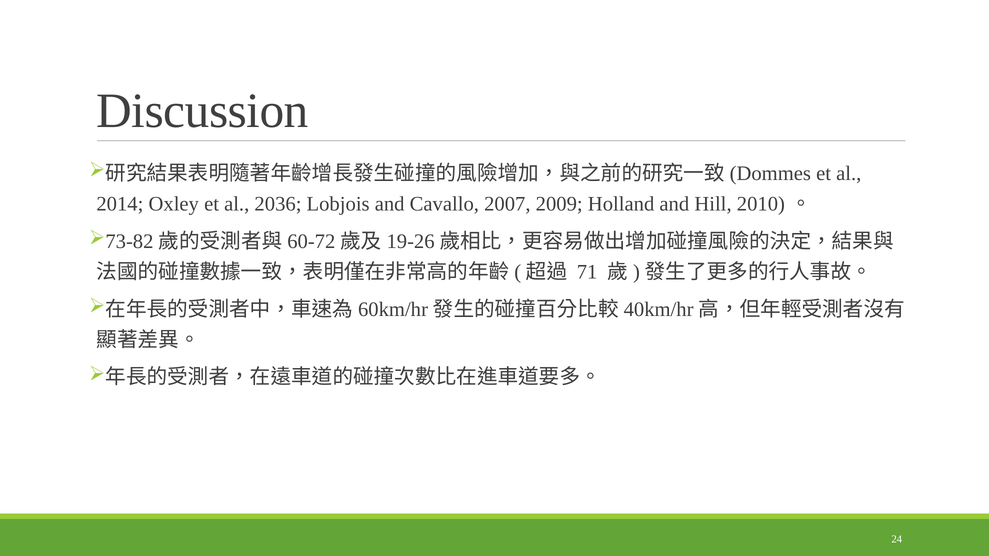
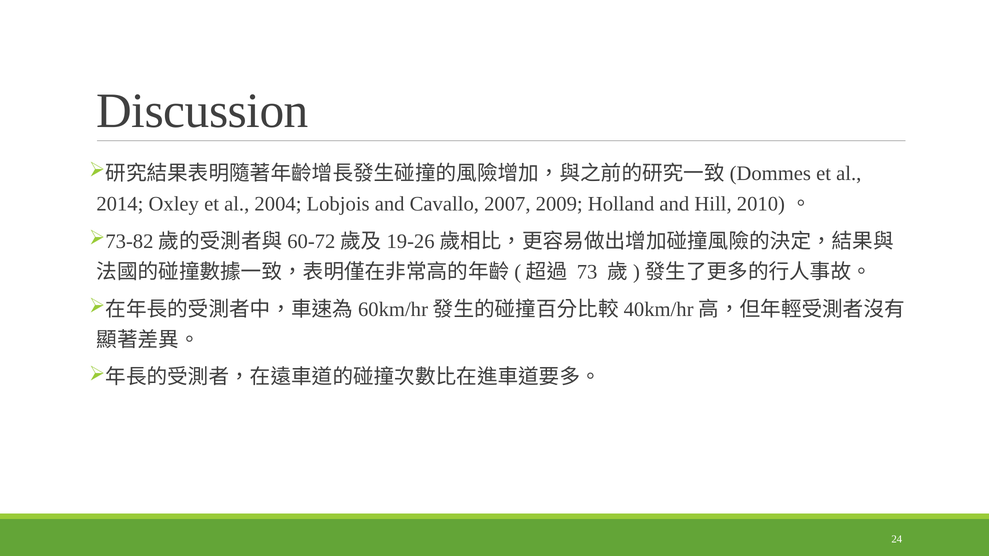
2036: 2036 -> 2004 (278, 204)
71: 71 -> 73 (587, 272)
